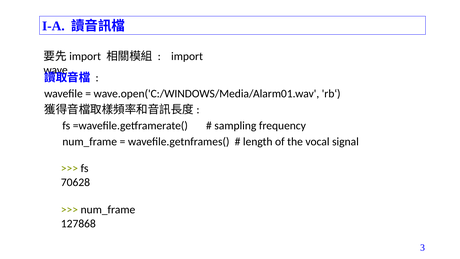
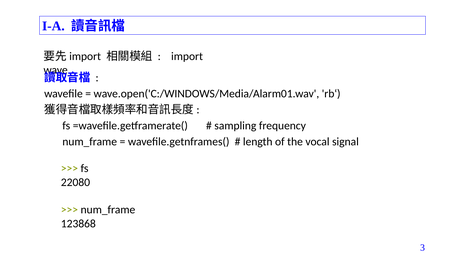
70628: 70628 -> 22080 (75, 182)
127868: 127868 -> 123868 (78, 223)
